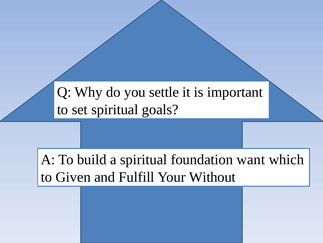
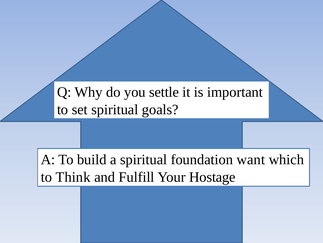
Given: Given -> Think (73, 176)
Without: Without -> Hostage (212, 176)
